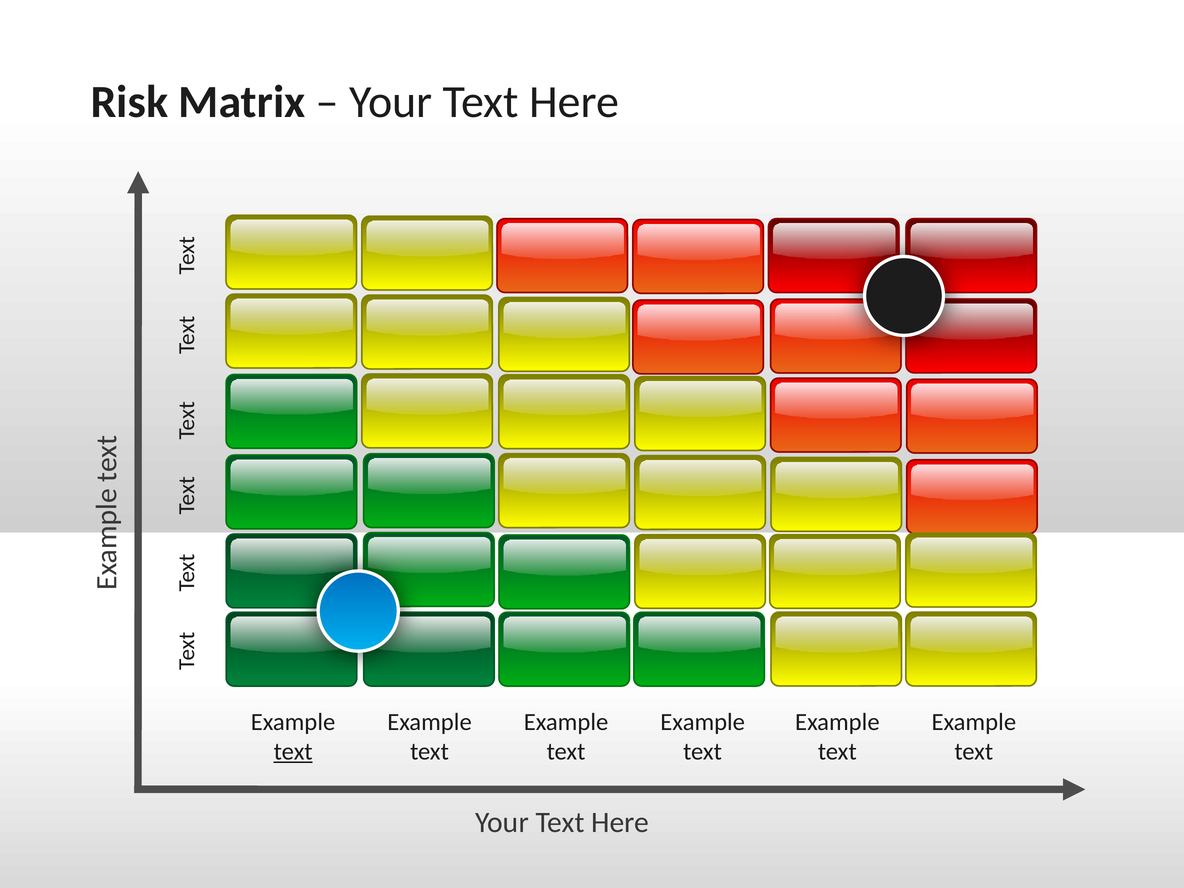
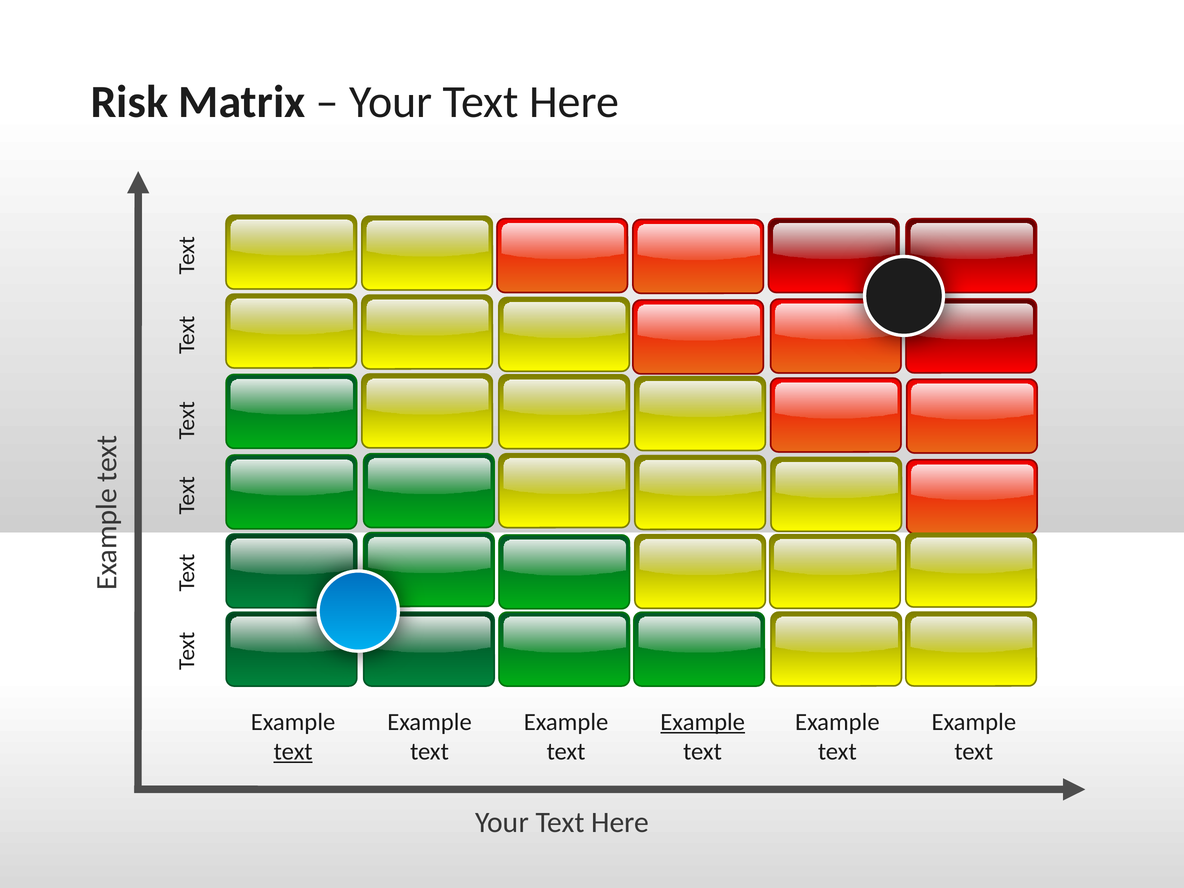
Example underline: none -> present (703, 722)
